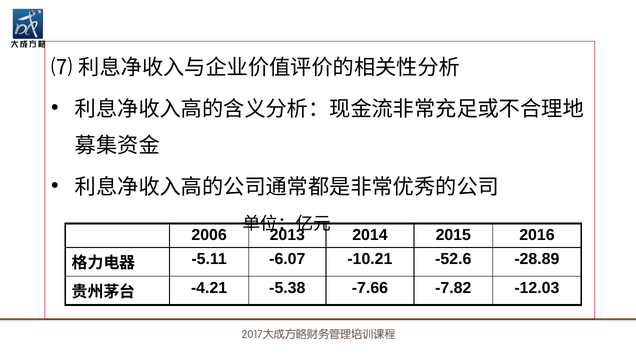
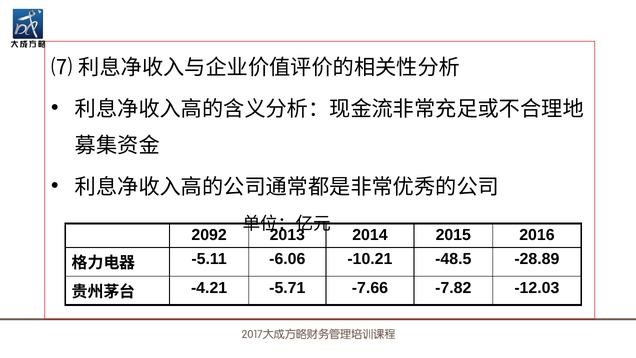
2006: 2006 -> 2092 (209, 235)
-6.07: -6.07 -> -6.06 (287, 259)
-52.6: -52.6 -> -48.5 (453, 259)
-5.38: -5.38 -> -5.71 (287, 288)
